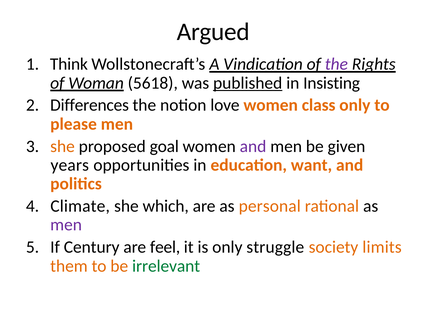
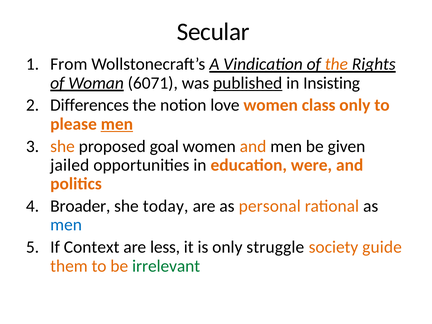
Argued: Argued -> Secular (213, 32)
Think: Think -> From (69, 64)
the colour: purple -> orange (336, 64)
5618: 5618 -> 6071 (153, 83)
men underline: none -> present (117, 124)
and colour: purple -> orange (253, 146)
years: years -> jailed (70, 165)
want: want -> were (311, 165)
Climate: Climate -> Broader (80, 206)
which: which -> today (166, 206)
men colour: purple -> blue (66, 225)
Century: Century -> Context (92, 247)
feel: feel -> less (165, 247)
limits: limits -> guide (382, 247)
